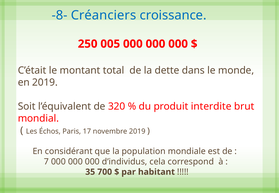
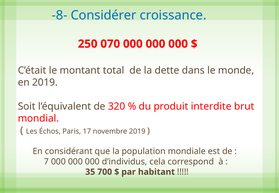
Créanciers: Créanciers -> Considérer (104, 15)
005: 005 -> 070 (110, 44)
